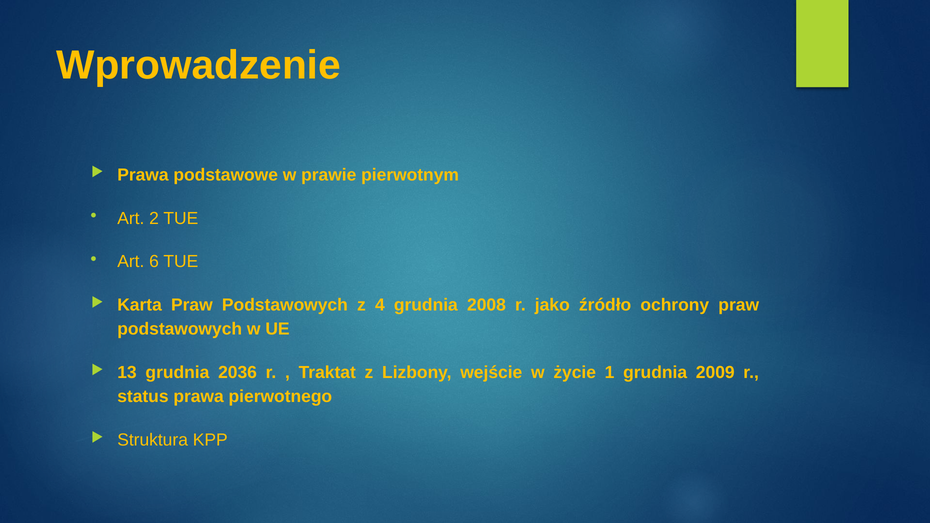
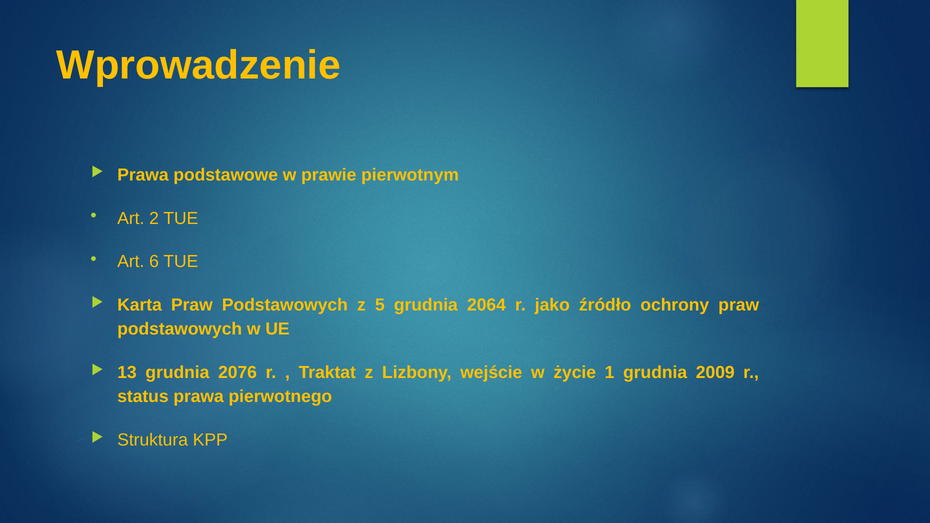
4: 4 -> 5 (380, 305)
2008: 2008 -> 2064 (486, 305)
2036: 2036 -> 2076 (238, 373)
